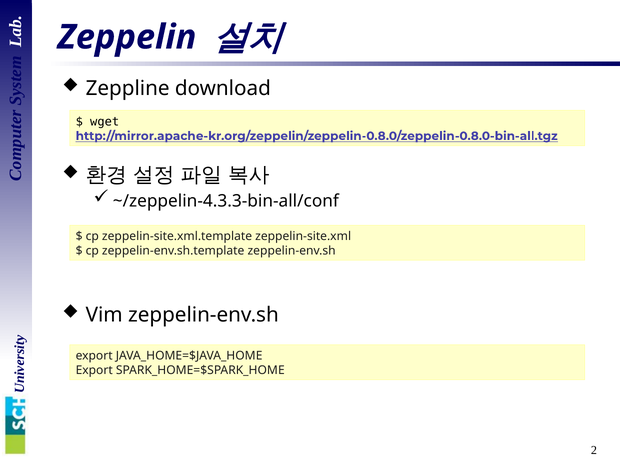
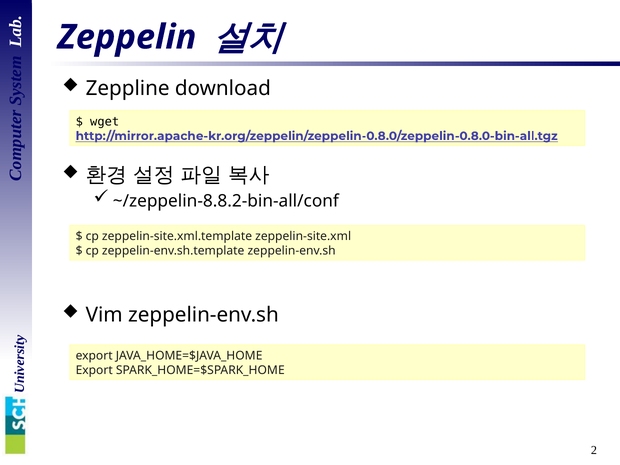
~/zeppelin-4.3.3-bin-all/conf: ~/zeppelin-4.3.3-bin-all/conf -> ~/zeppelin-8.8.2-bin-all/conf (226, 201)
